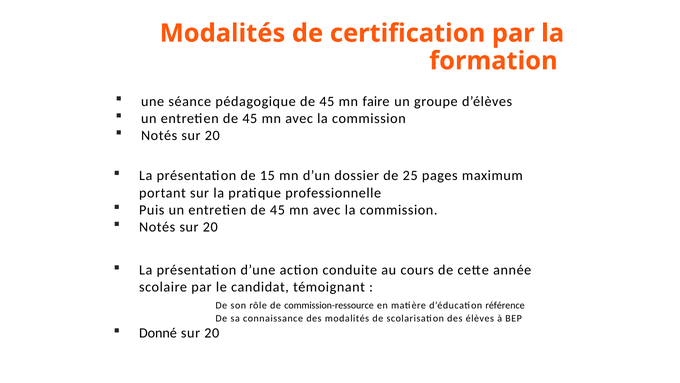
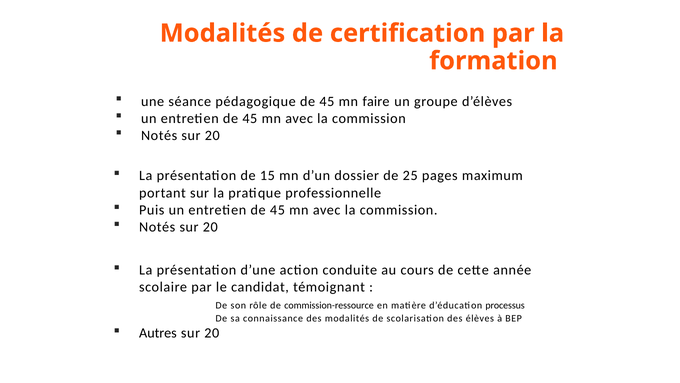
référence: référence -> processus (505, 305)
Donné: Donné -> Autres (158, 333)
